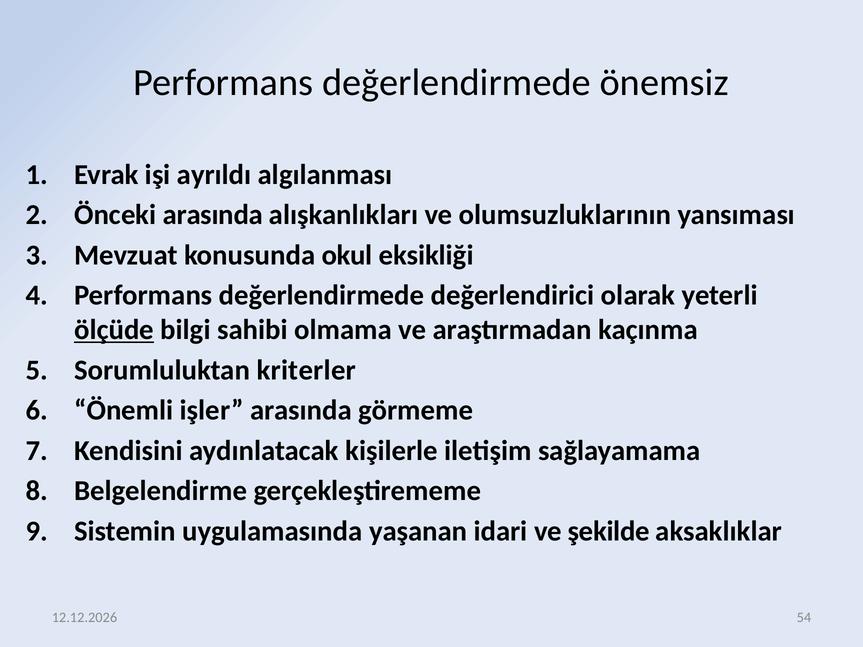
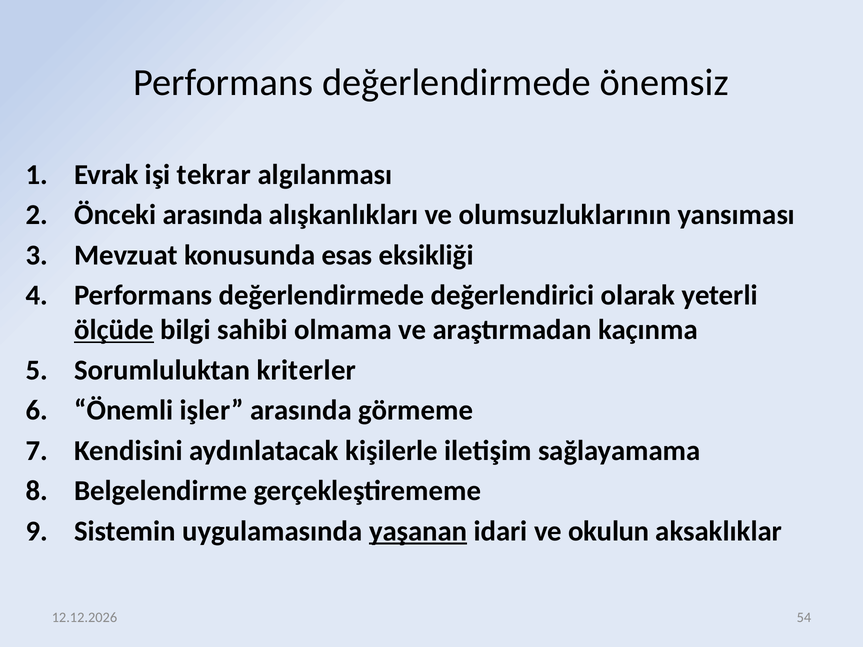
ayrıldı: ayrıldı -> tekrar (214, 175)
okul: okul -> esas (347, 255)
yaşanan underline: none -> present (418, 531)
şekilde: şekilde -> okulun (609, 531)
